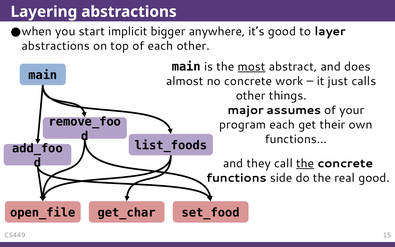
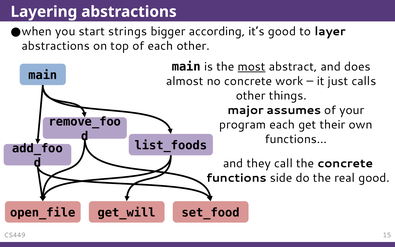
implicit: implicit -> strings (128, 31)
anywhere: anywhere -> according (217, 31)
the underline: present -> none (305, 163)
get_char: get_char -> get_will (127, 213)
